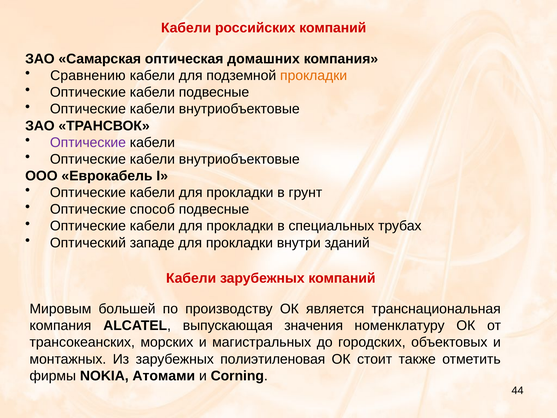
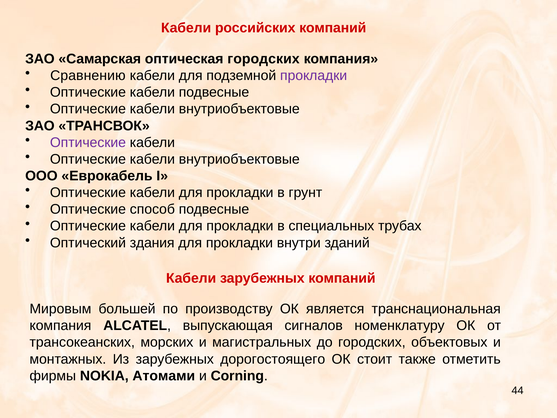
оптическая домашних: домашних -> городских (264, 59)
прокладки colour: orange -> purple (314, 76)
западе: западе -> здания (152, 243)
значения: значения -> сигналов (314, 325)
полиэтиленовая: полиэтиленовая -> дорогостоящего (273, 359)
